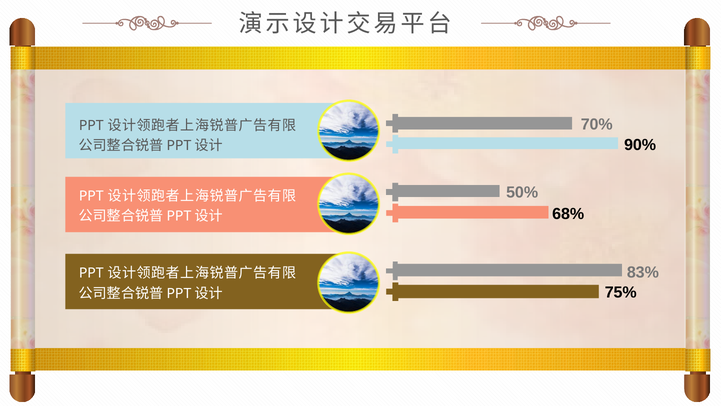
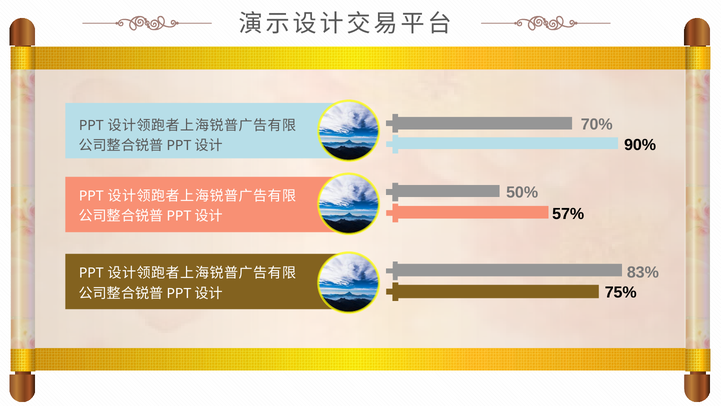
68%: 68% -> 57% (568, 214)
